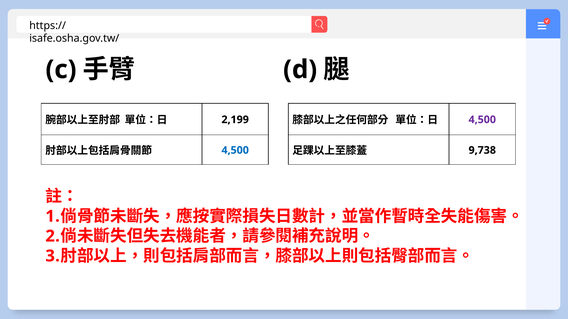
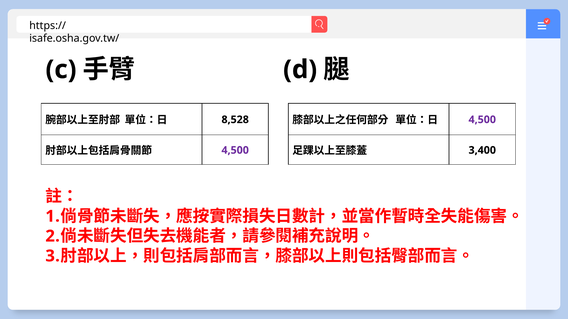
2,199: 2,199 -> 8,528 (235, 120)
4,500 colour: blue -> purple (235, 150)
9,738: 9,738 -> 3,400 (482, 150)
